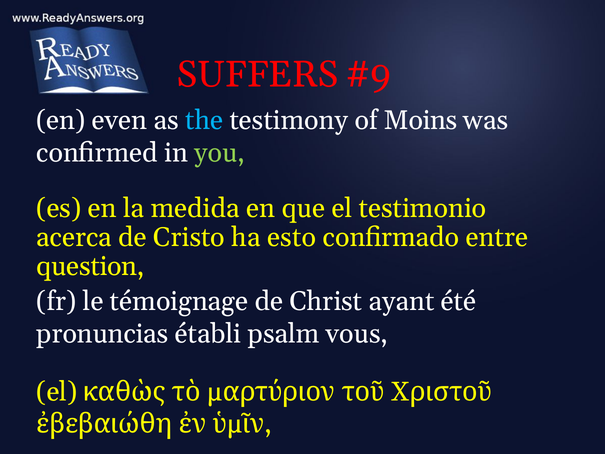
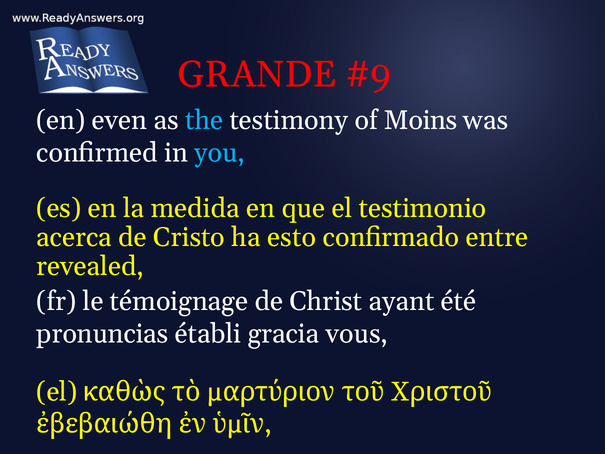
SUFFERS: SUFFERS -> GRANDE (257, 75)
you colour: light green -> light blue (220, 153)
question: question -> revealed (90, 266)
psalm: psalm -> gracia (284, 334)
